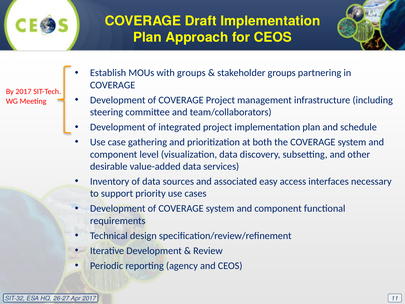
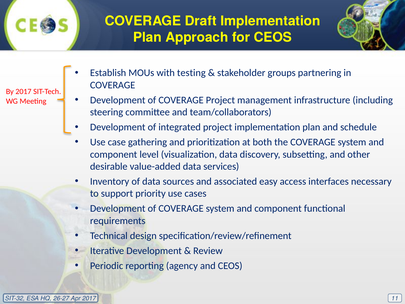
with groups: groups -> testing (191, 73)
